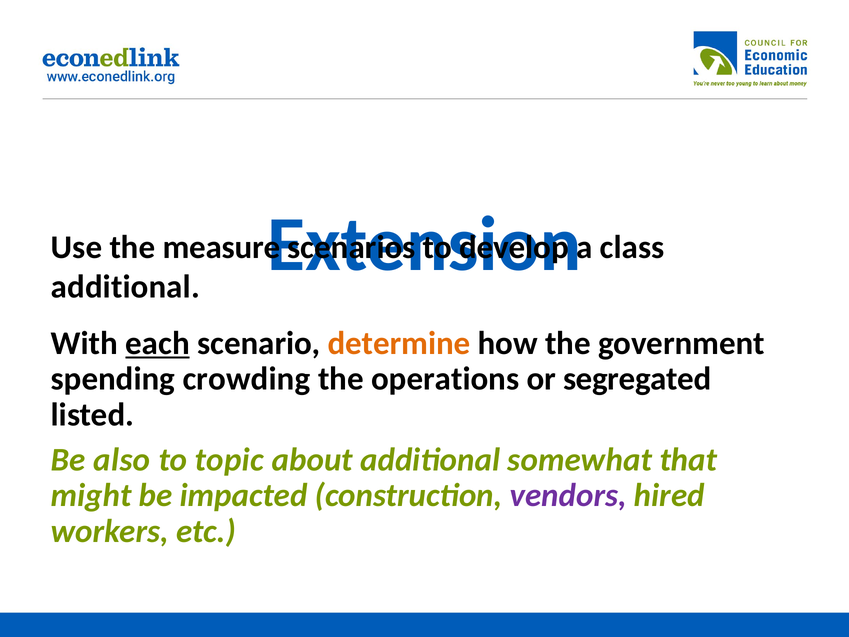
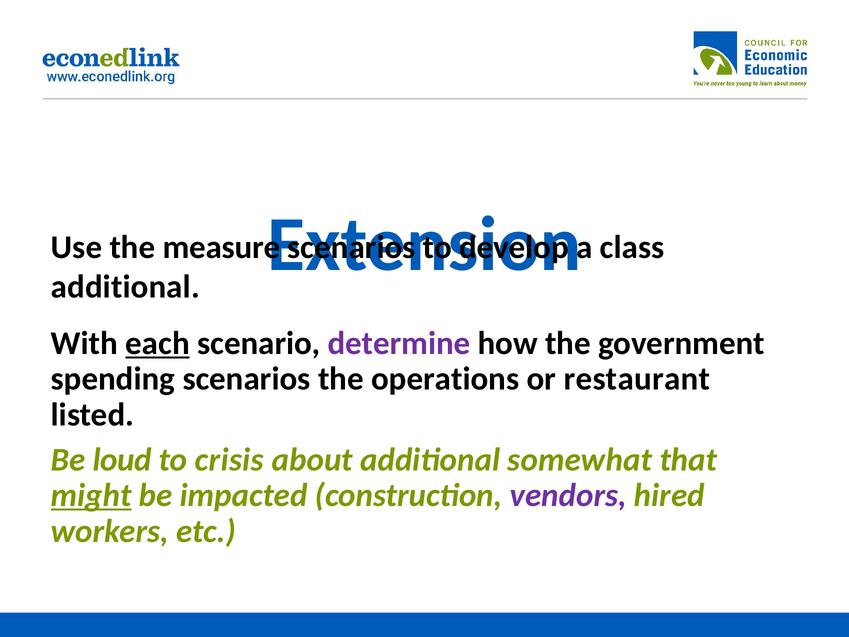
determine colour: orange -> purple (399, 343)
spending crowding: crowding -> scenarios (247, 379)
segregated: segregated -> restaurant (637, 379)
also: also -> loud (122, 460)
topic: topic -> crisis (229, 460)
might underline: none -> present (91, 495)
